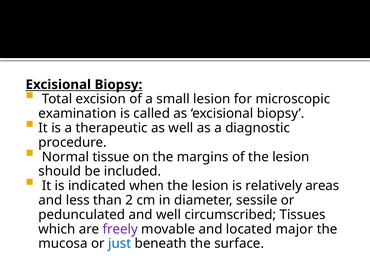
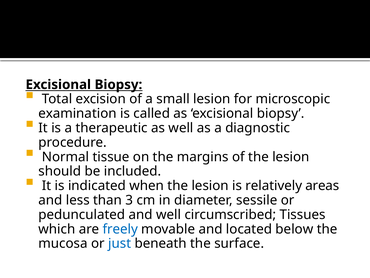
2: 2 -> 3 (129, 200)
freely colour: purple -> blue (120, 229)
major: major -> below (294, 229)
